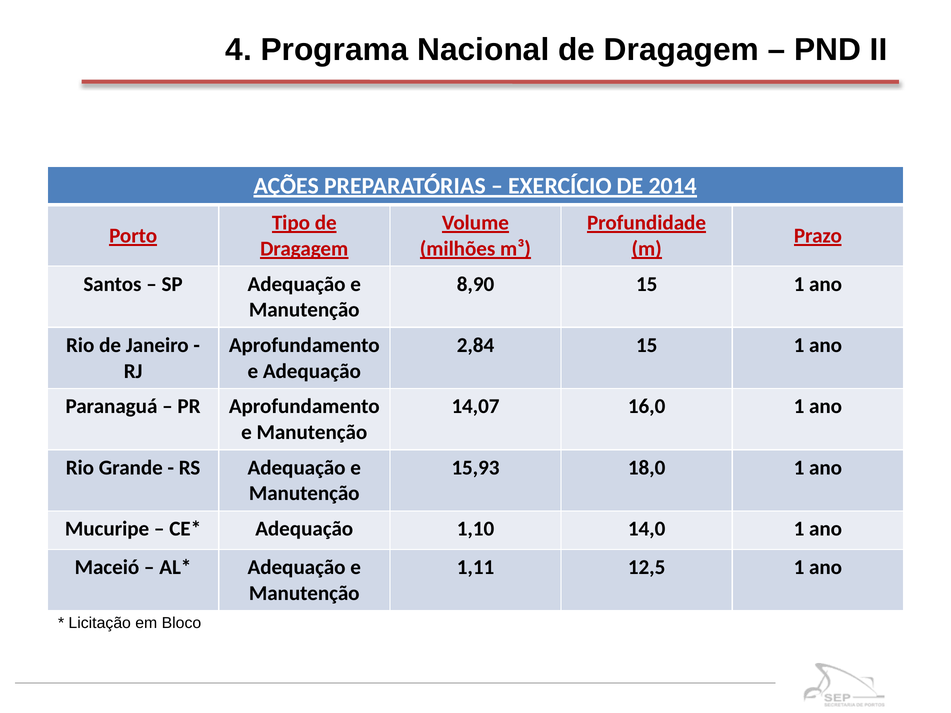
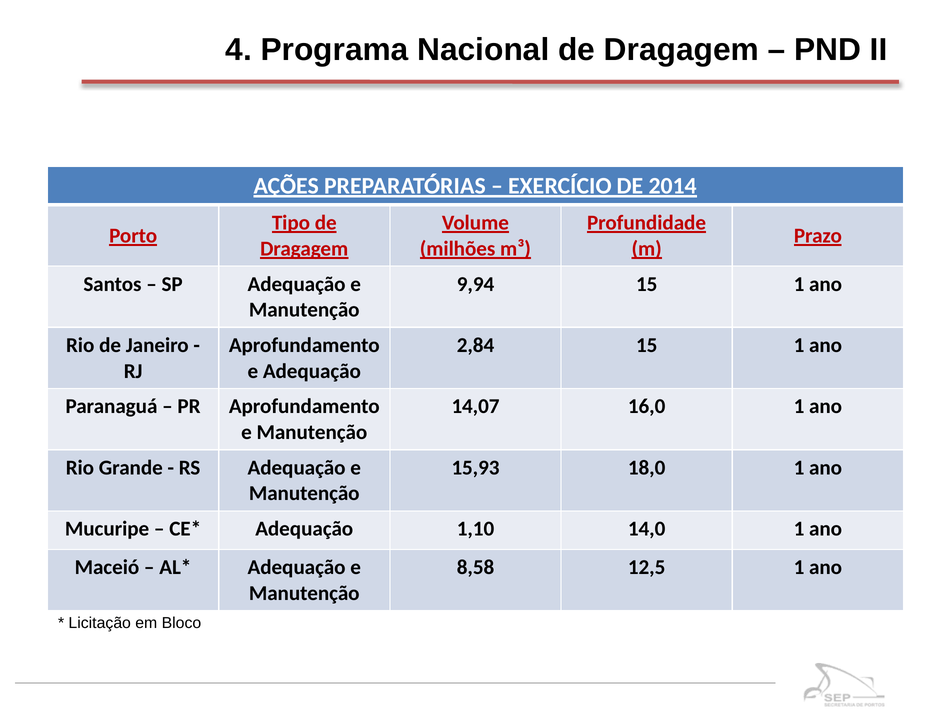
8,90: 8,90 -> 9,94 (476, 284)
1,11: 1,11 -> 8,58 (476, 568)
